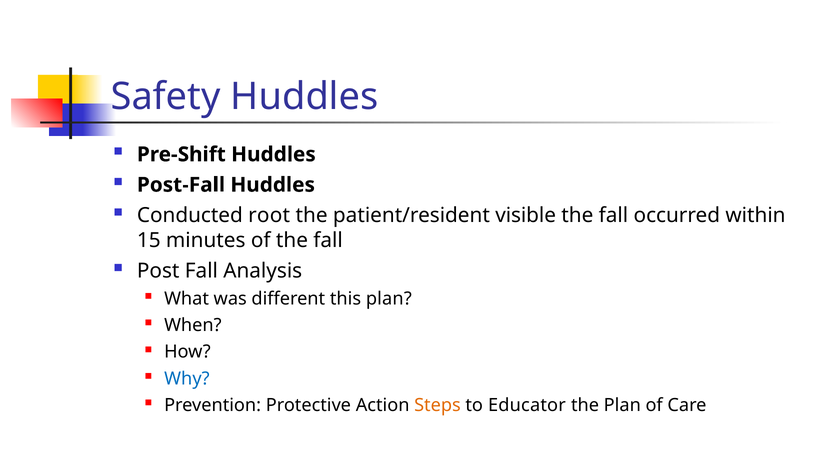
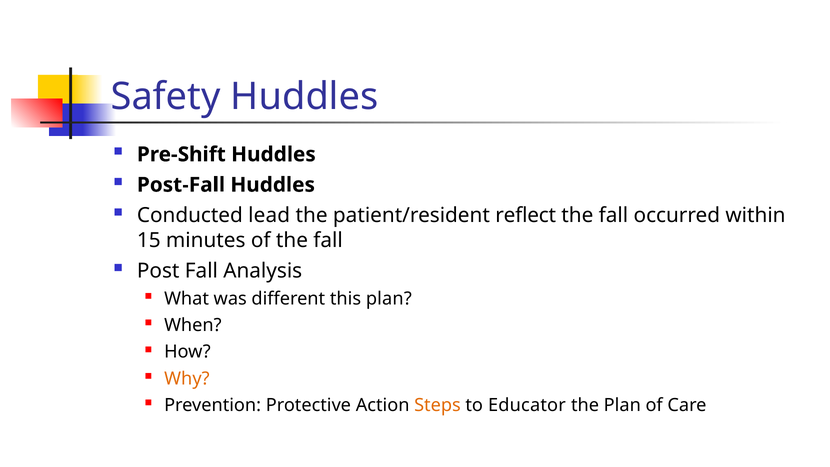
root: root -> lead (269, 215)
visible: visible -> reflect (526, 215)
Why colour: blue -> orange (187, 379)
